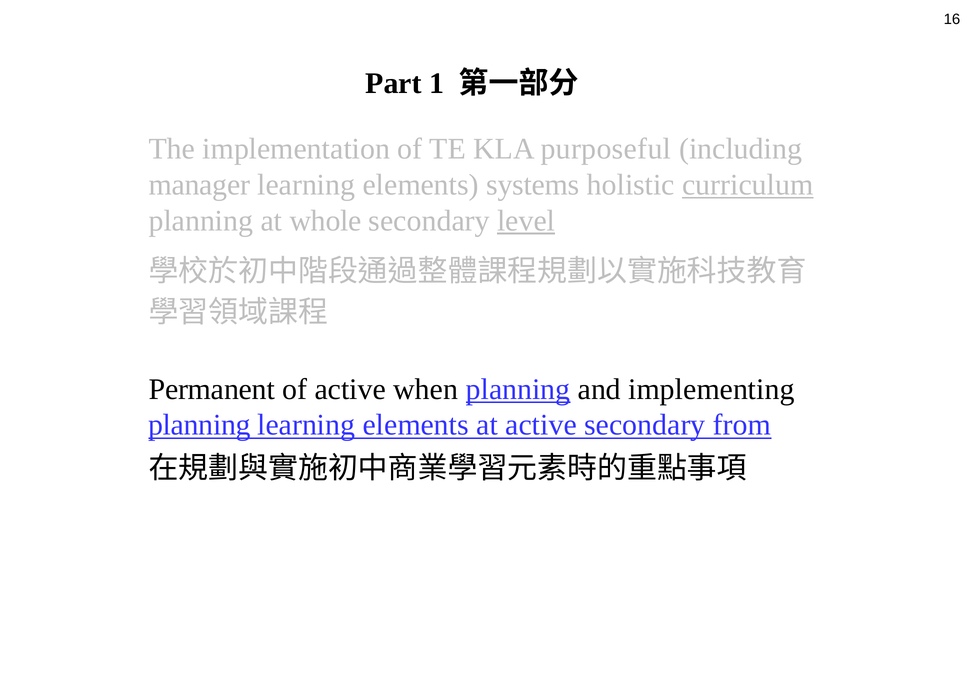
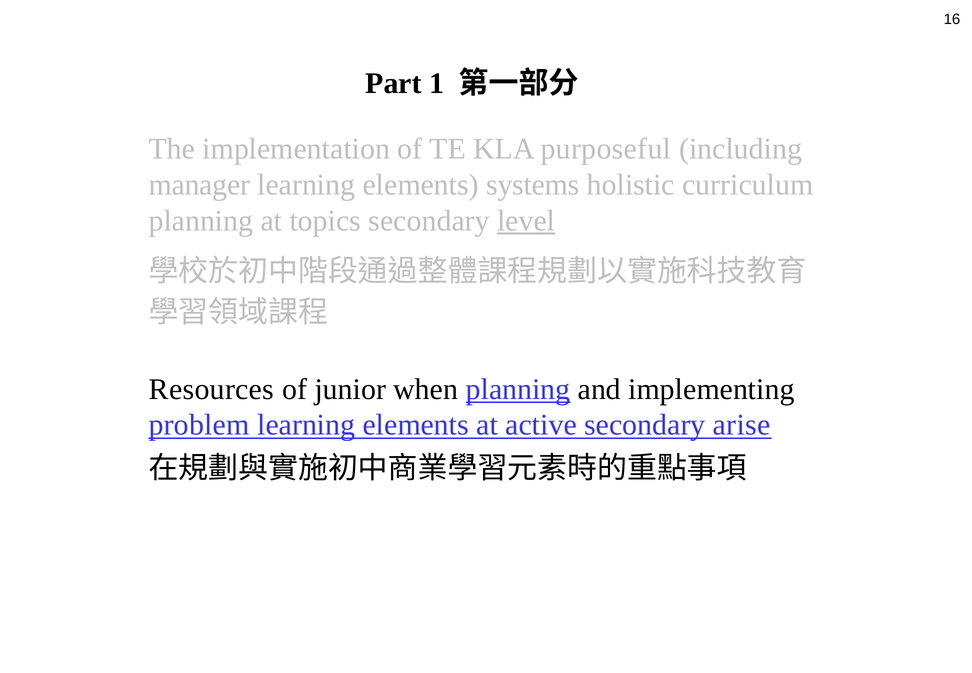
curriculum underline: present -> none (748, 185)
whole: whole -> topics (325, 221)
Permanent: Permanent -> Resources (212, 389)
of active: active -> junior (350, 389)
planning: planning -> problem (199, 425)
from: from -> arise (742, 425)
